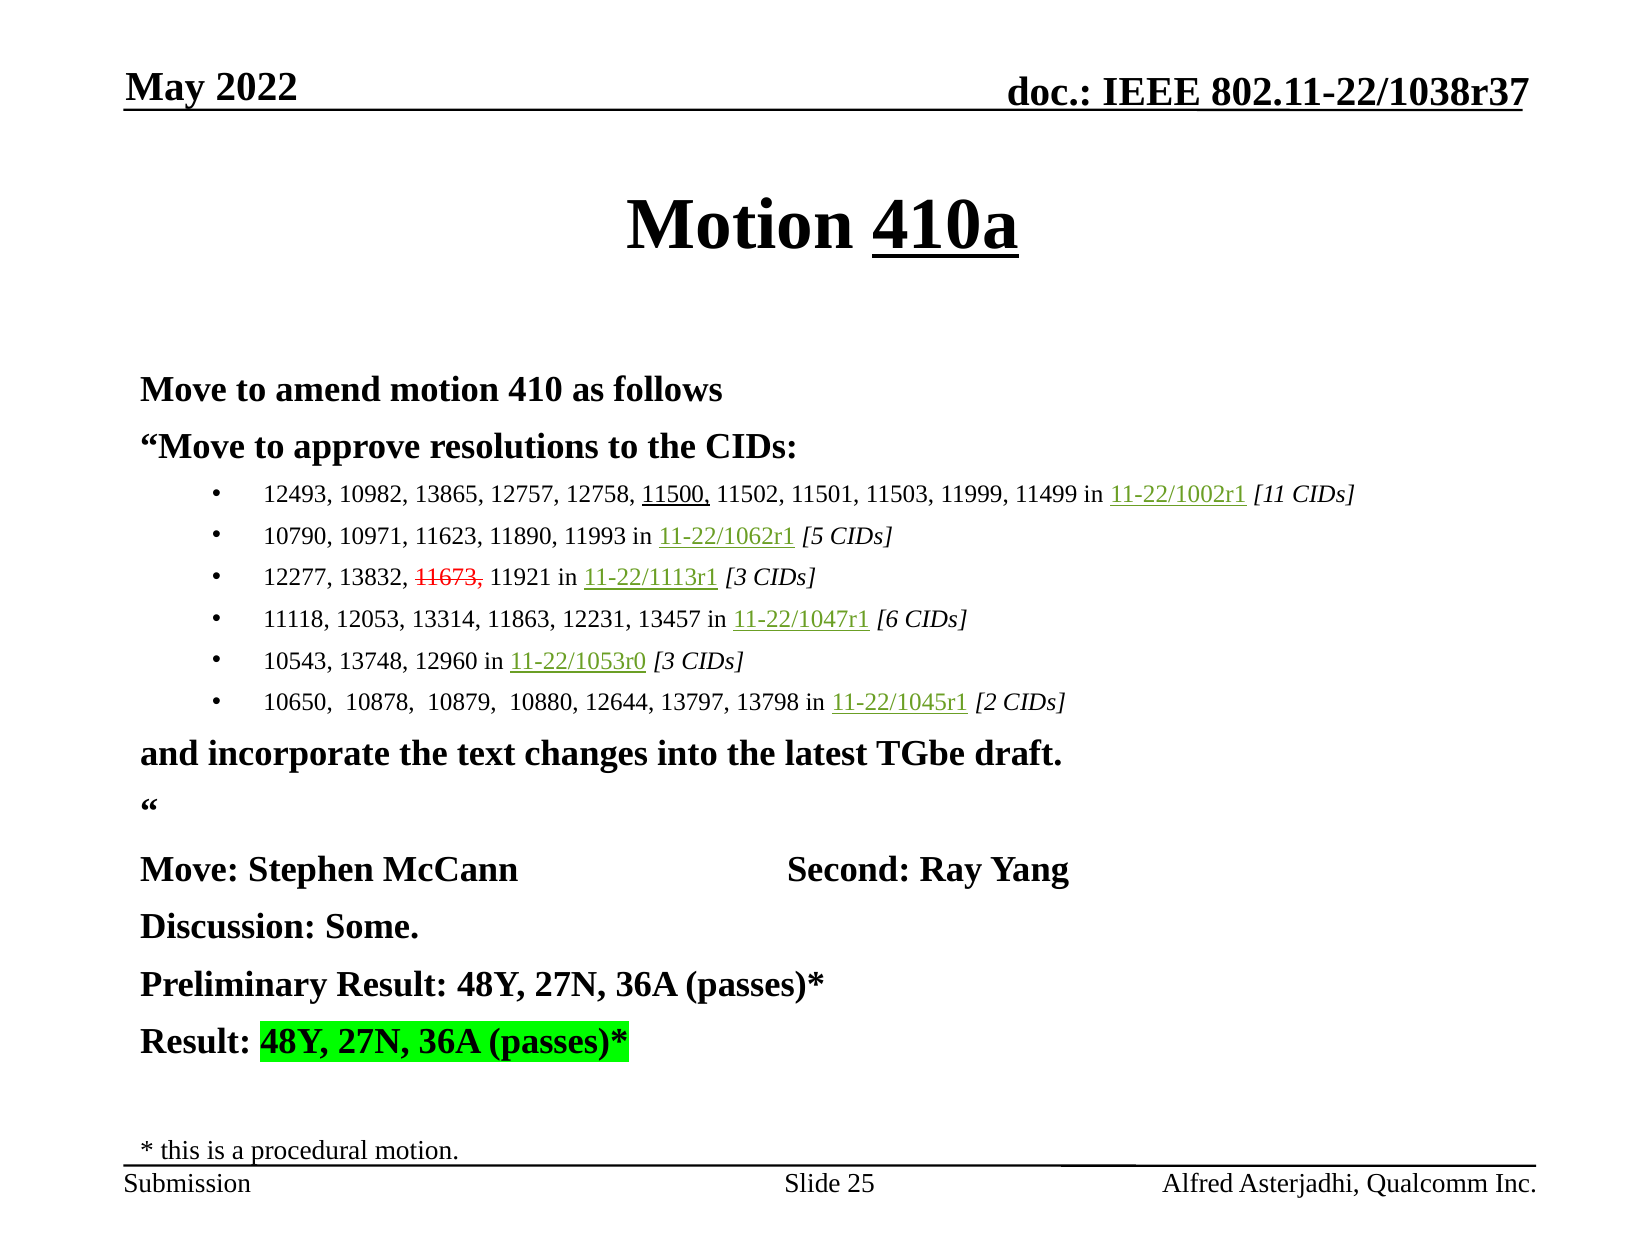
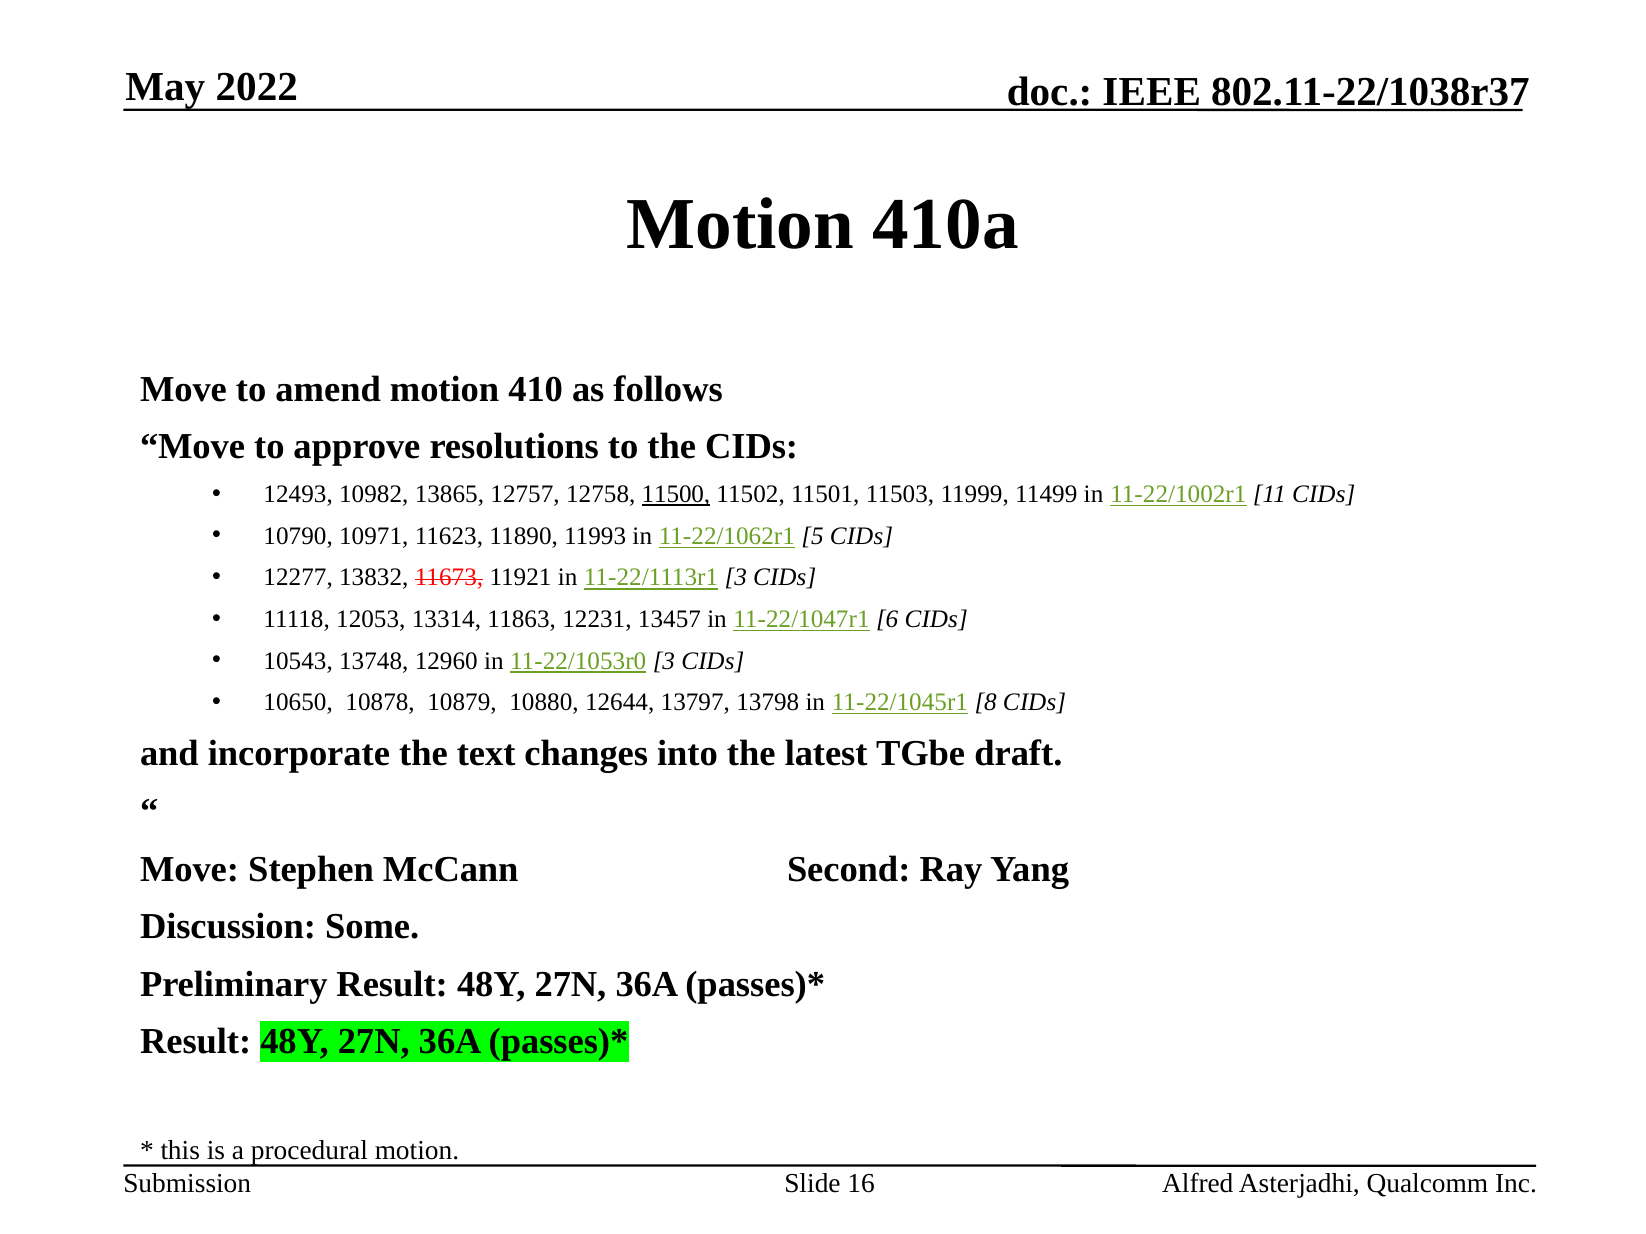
410a underline: present -> none (945, 224)
2: 2 -> 8 (986, 703)
25: 25 -> 16 (861, 1184)
